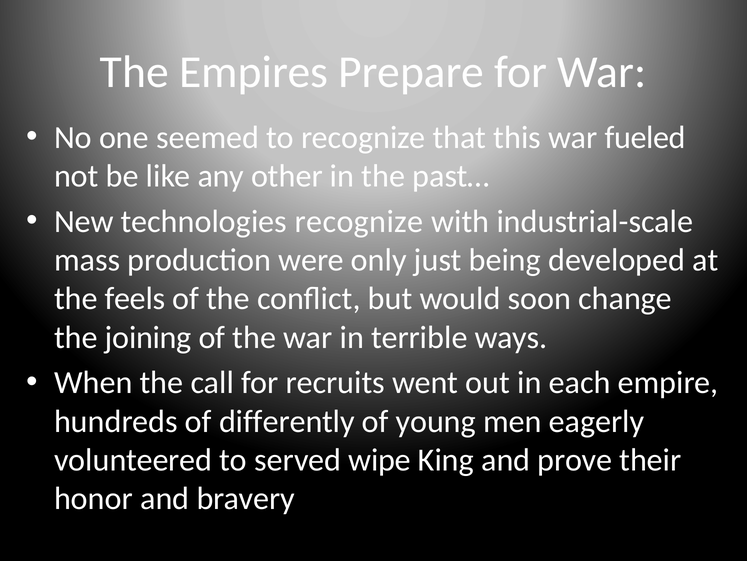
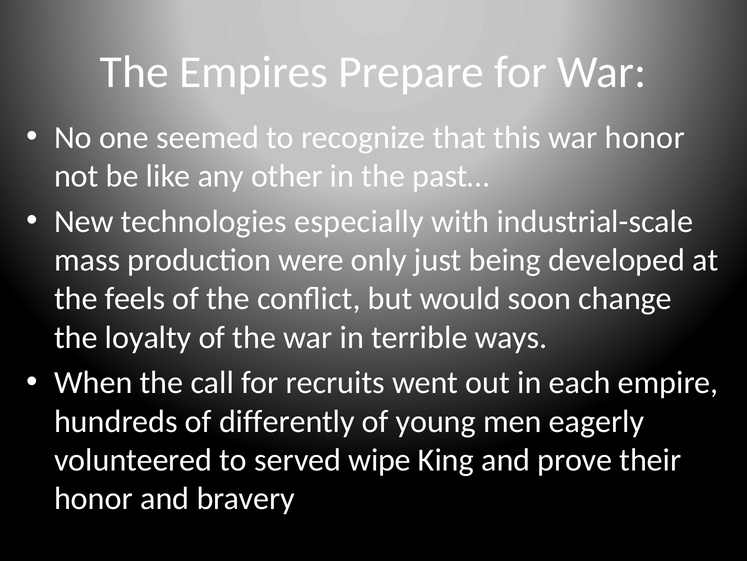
war fueled: fueled -> honor (645, 137)
technologies recognize: recognize -> especially (359, 221)
joining: joining -> loyalty (148, 337)
